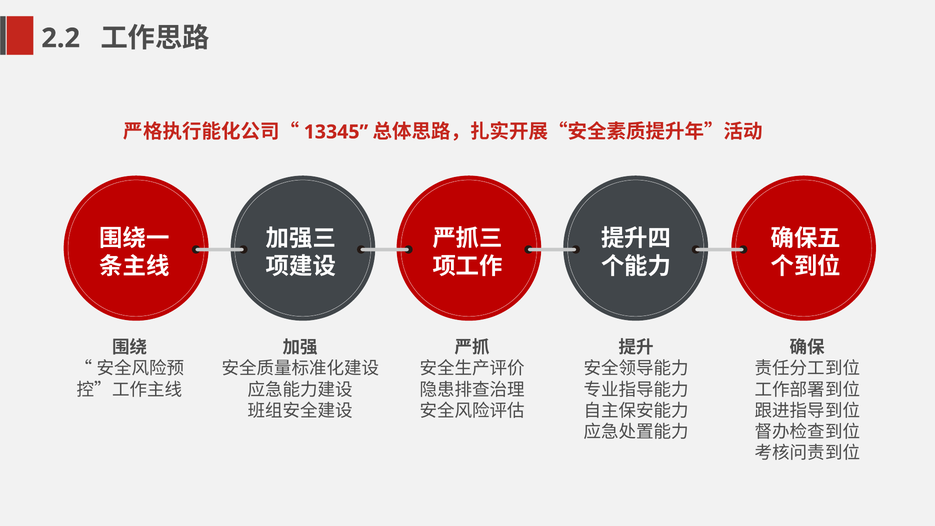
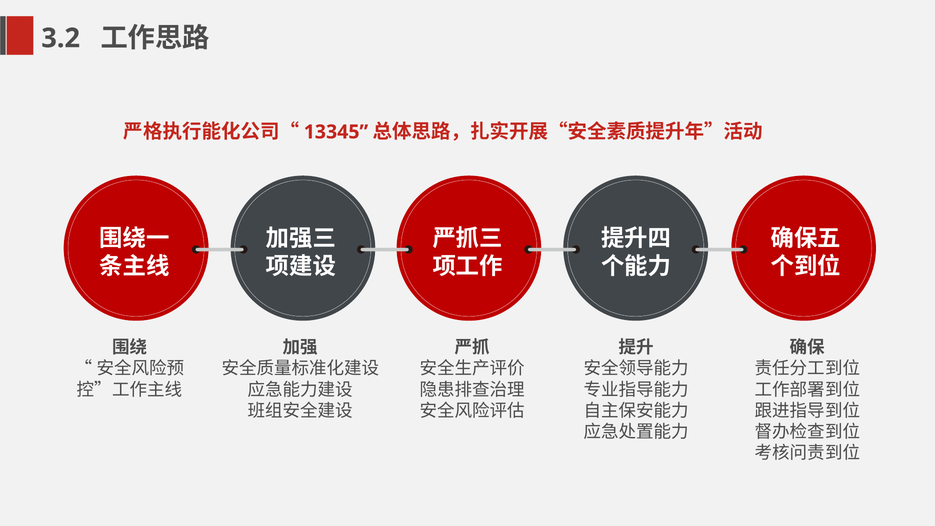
2.2: 2.2 -> 3.2 (61, 38)
